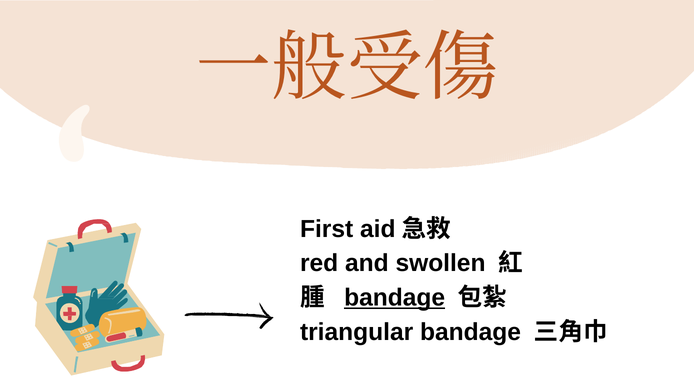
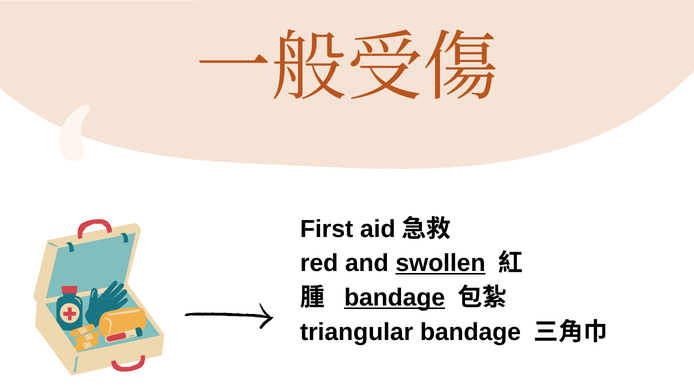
swollen underline: none -> present (441, 263)
